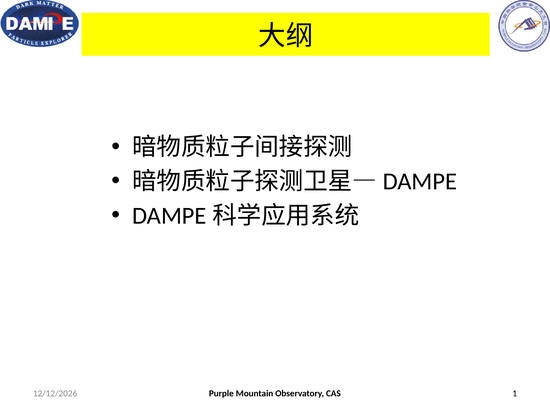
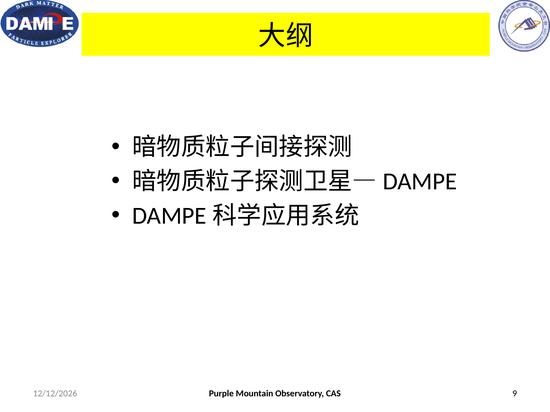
1: 1 -> 9 (515, 394)
